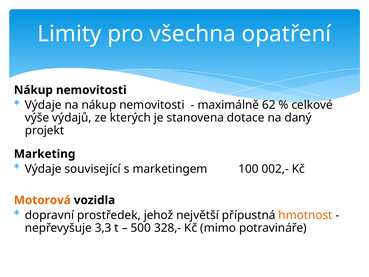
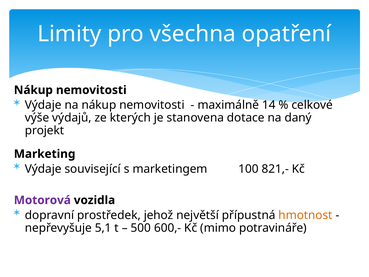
62: 62 -> 14 (269, 105)
002,-: 002,- -> 821,- (275, 169)
Motorová colour: orange -> purple (42, 200)
3,3: 3,3 -> 5,1 (103, 228)
328,-: 328,- -> 600,- (168, 228)
